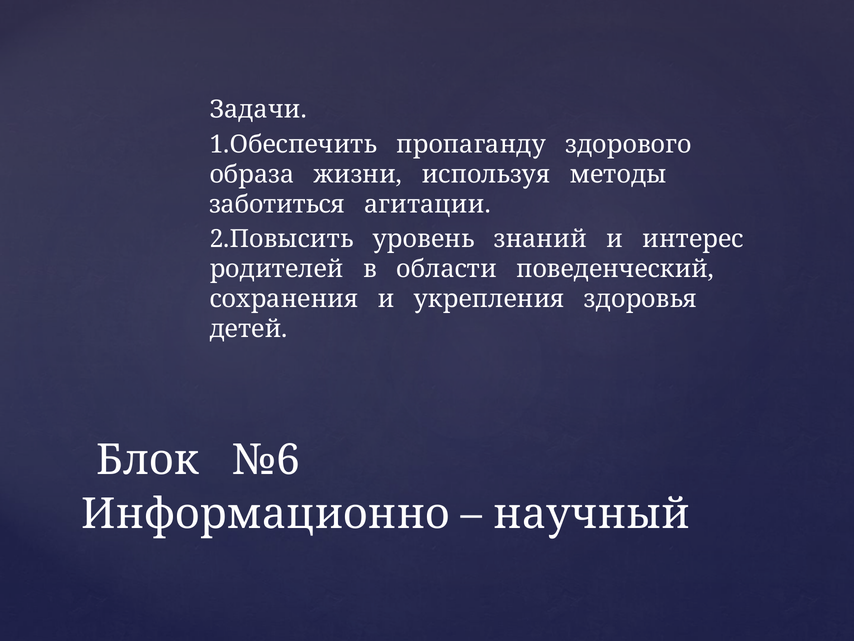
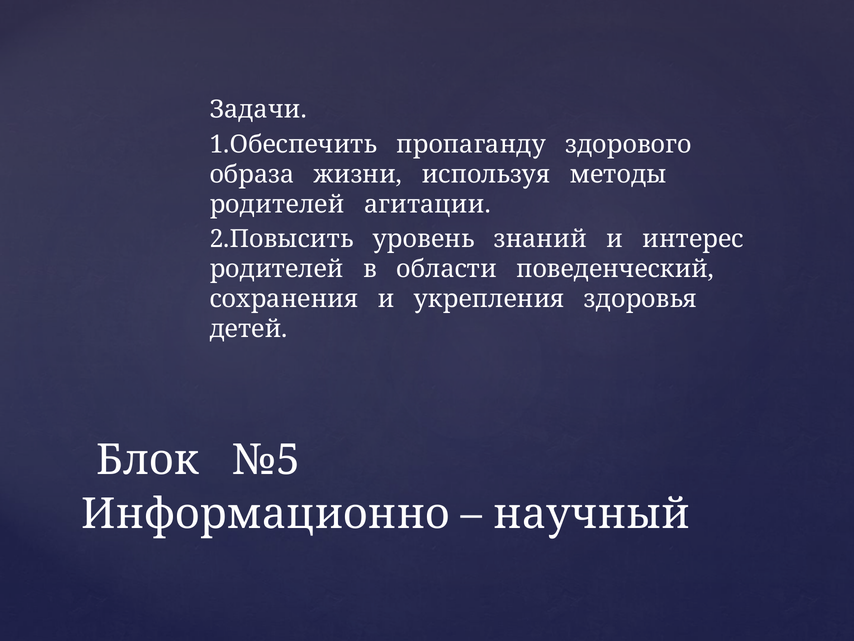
заботиться: заботиться -> родителей (277, 204)
№6: №6 -> №5 (266, 460)
